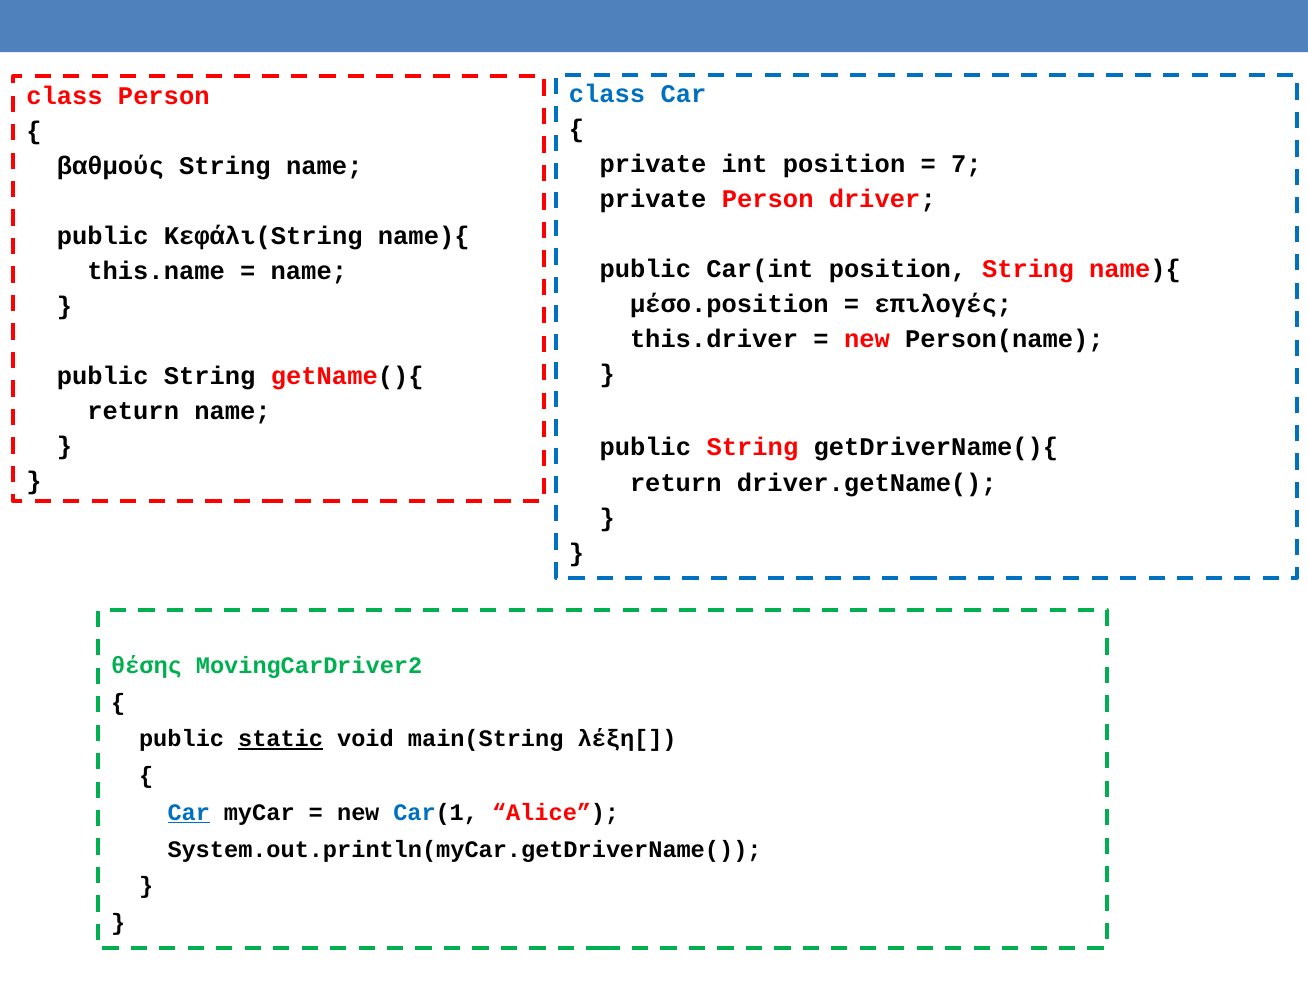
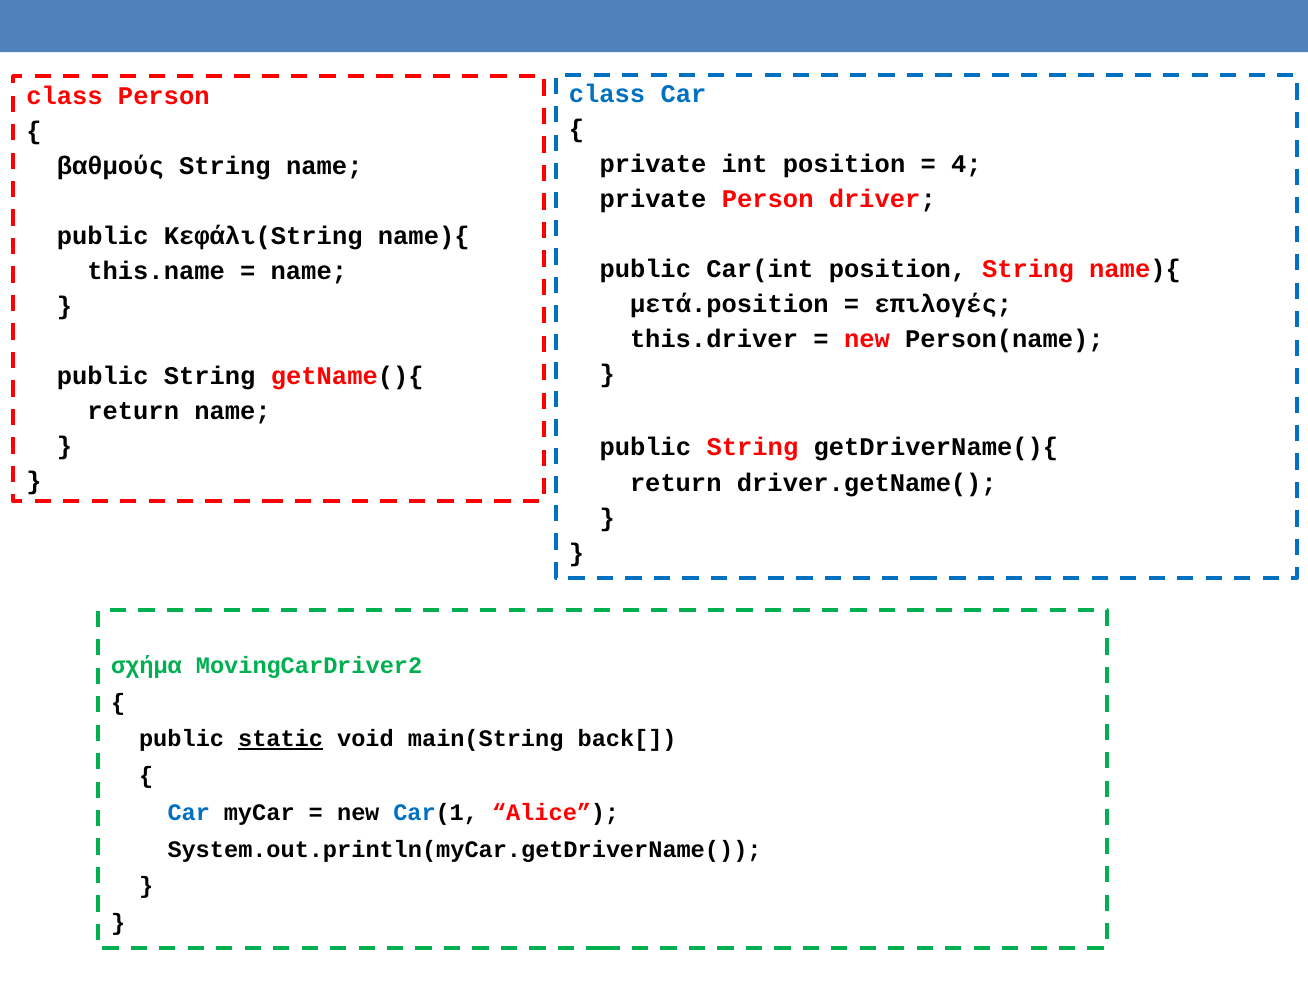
7: 7 -> 4 (966, 164)
μέσο.position: μέσο.position -> μετά.position (729, 304)
θέσης: θέσης -> σχήμα (146, 665)
λέξη[: λέξη[ -> back[ (627, 739)
Car underline: present -> none (189, 813)
